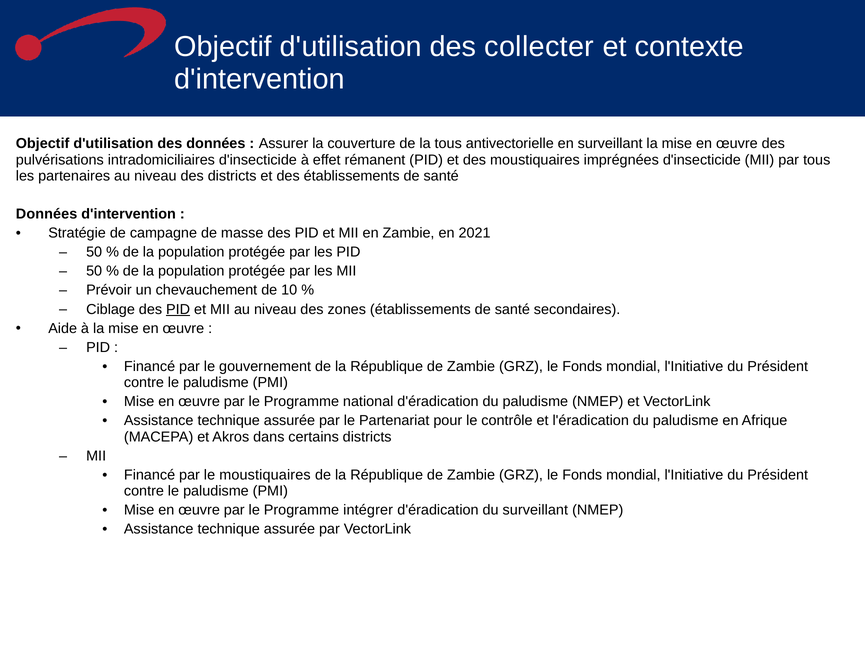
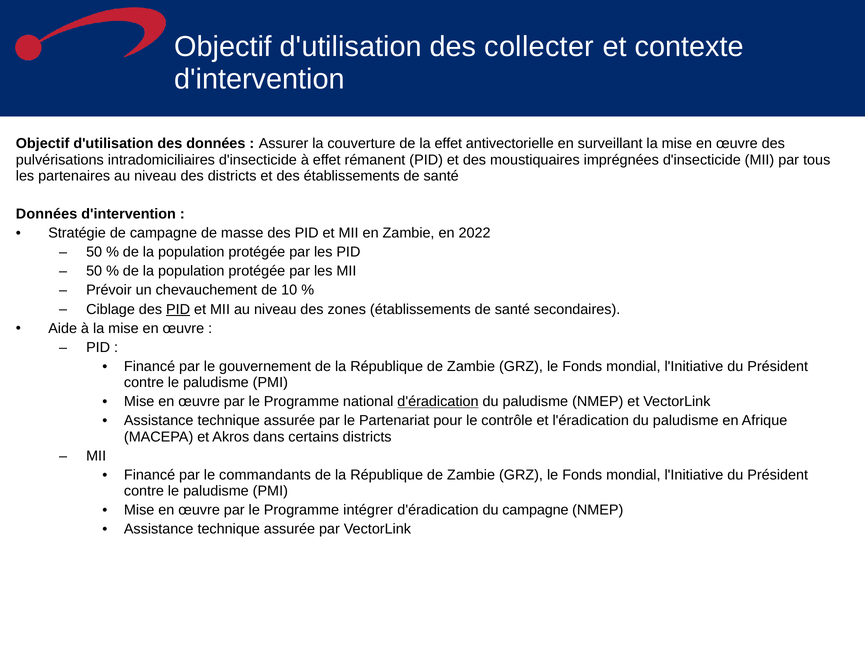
la tous: tous -> effet (448, 144)
2021: 2021 -> 2022 (475, 233)
d'éradication underline: none -> present (438, 401)
le moustiquaires: moustiquaires -> commandants (265, 475)
du surveillant: surveillant -> campagne (535, 510)
